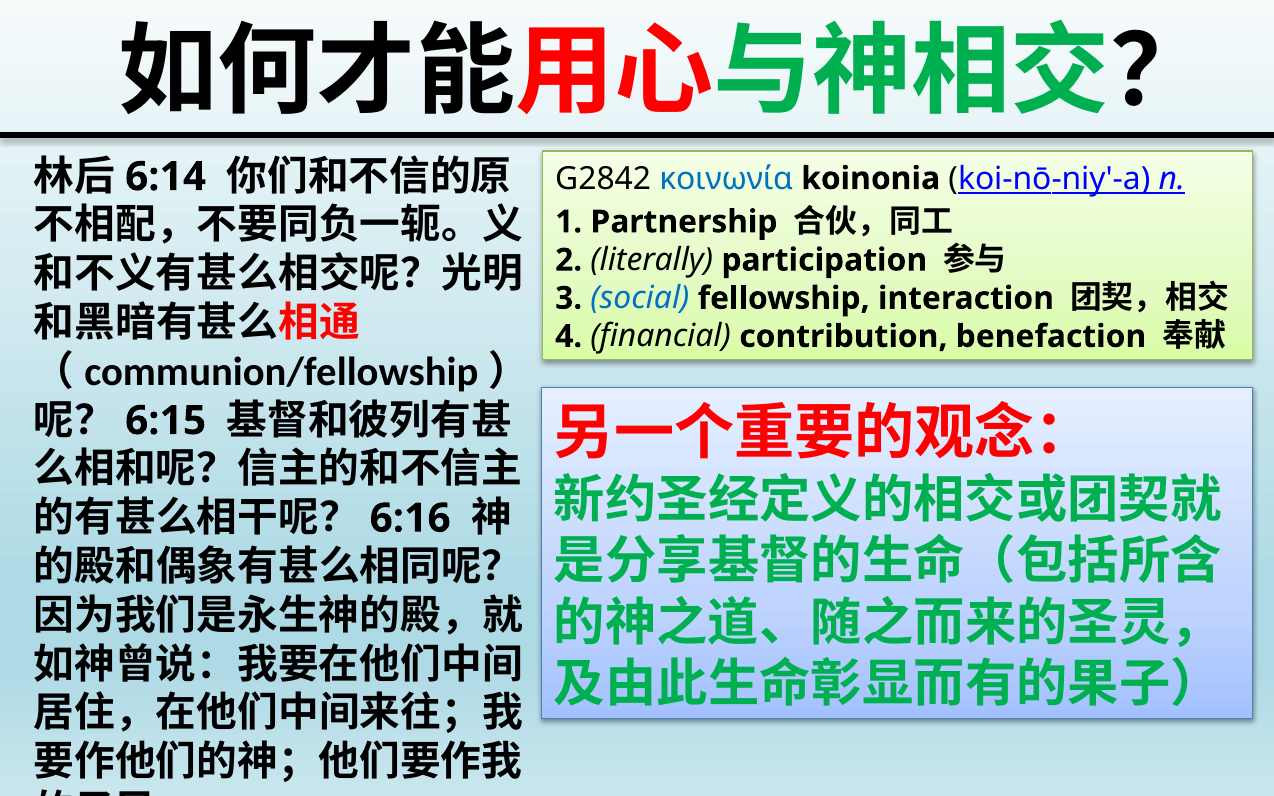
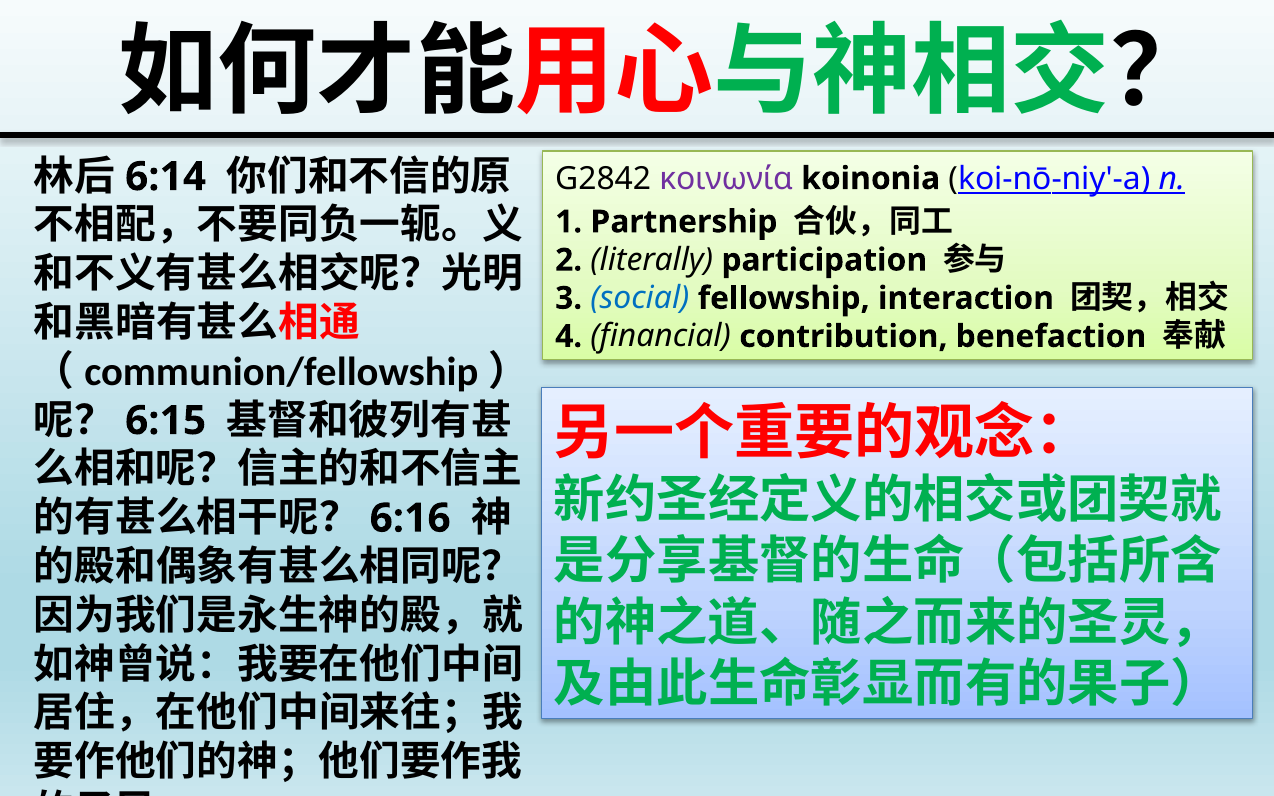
κοινωνία colour: blue -> purple (726, 179)
